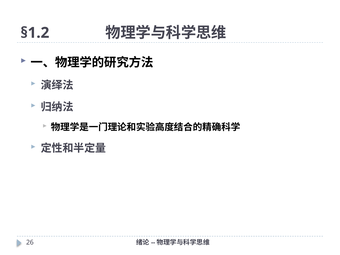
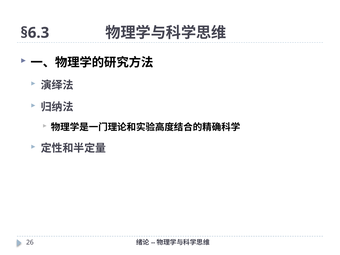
§1.2: §1.2 -> §6.3 (35, 33)
